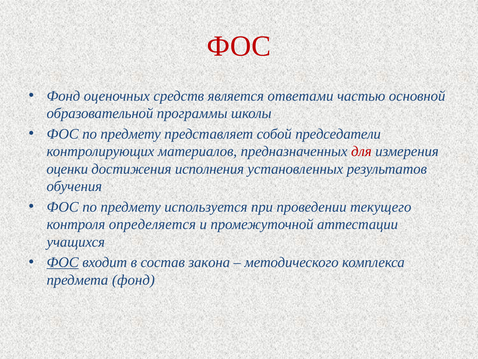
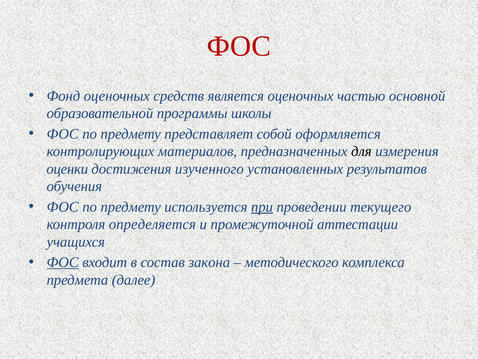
является ответами: ответами -> оценочных (301, 96)
председатели: председатели -> оформляется (338, 134)
для colour: red -> black (361, 151)
исполнения: исполнения -> изученного (209, 169)
при underline: none -> present (262, 207)
предмета фонд: фонд -> далее (134, 280)
